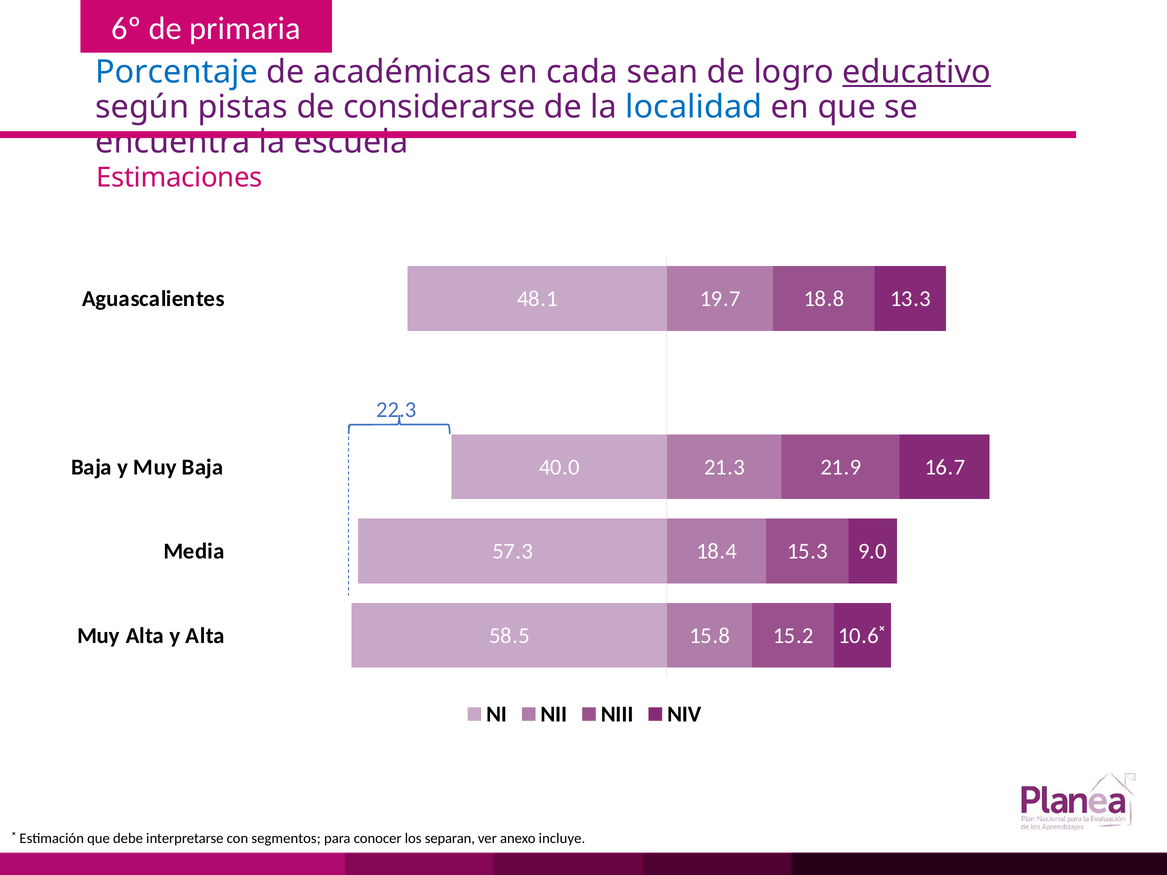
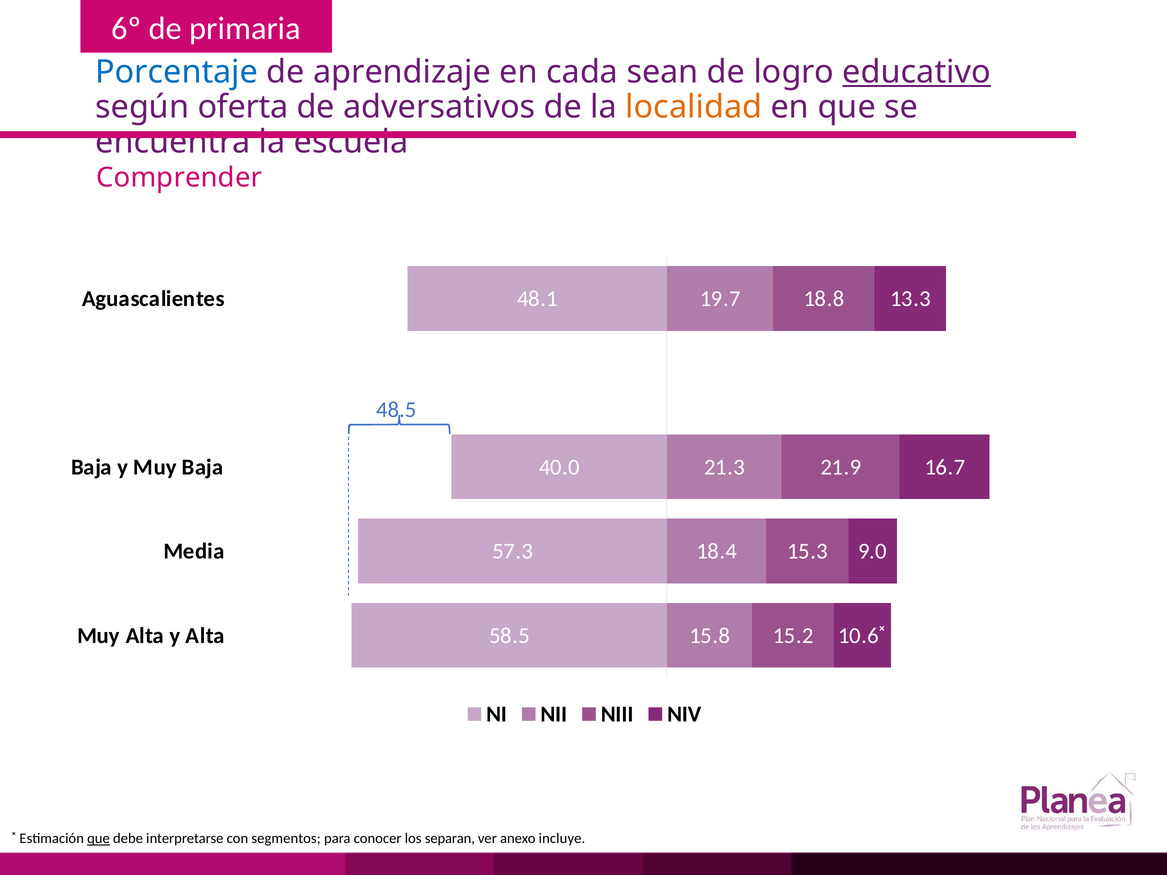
académicas: académicas -> aprendizaje (402, 72)
pistas: pistas -> oferta (243, 107)
considerarse: considerarse -> adversativos (439, 107)
localidad colour: blue -> orange (694, 107)
Estimaciones: Estimaciones -> Comprender (179, 177)
22.3: 22.3 -> 48.5 (396, 410)
que underline: none -> present (98, 839)
